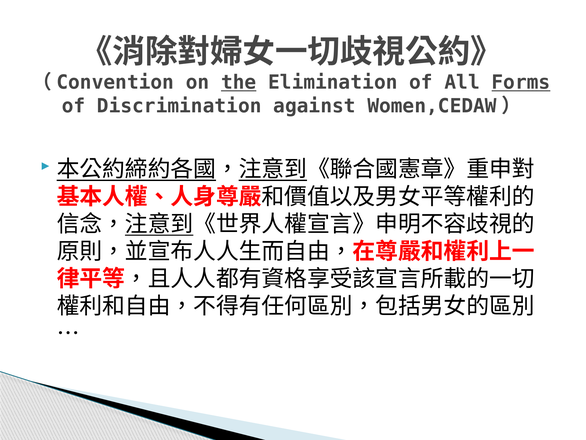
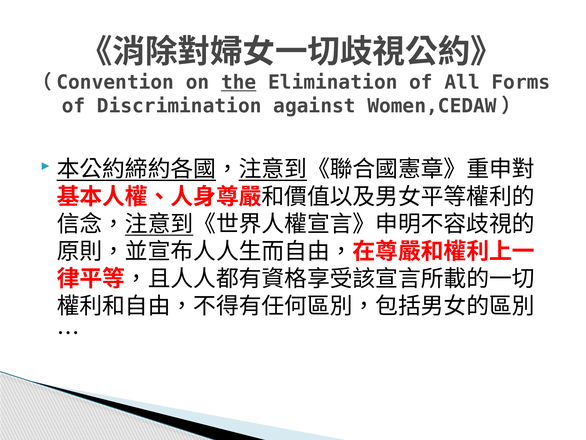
Forms underline: present -> none (521, 82)
